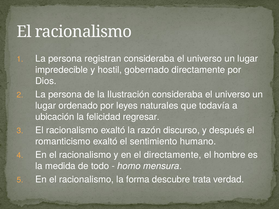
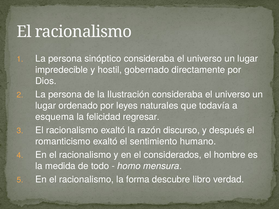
registran: registran -> sinóptico (103, 59)
ubicación: ubicación -> esquema (55, 117)
el directamente: directamente -> considerados (173, 155)
trata: trata -> libro (202, 180)
